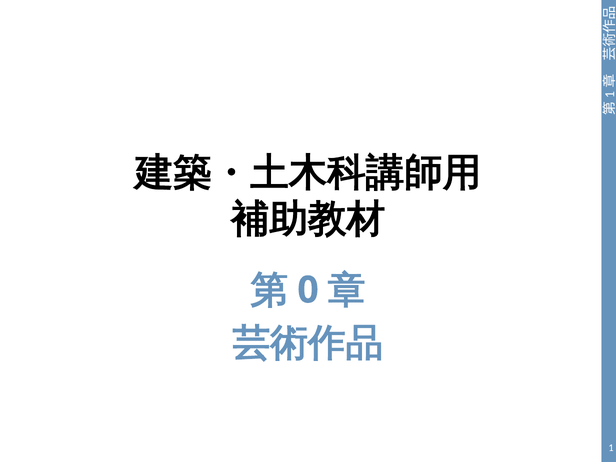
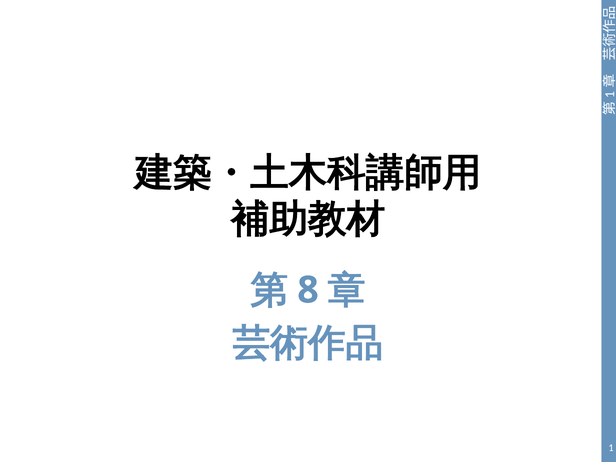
0: 0 -> 8 (308, 290)
